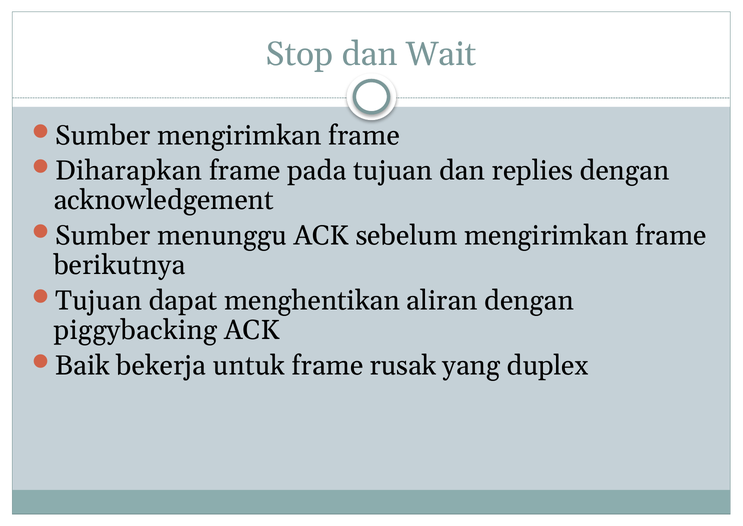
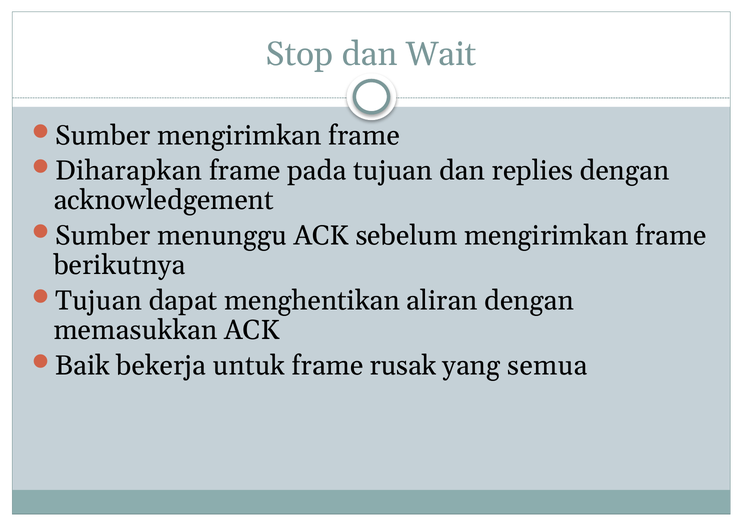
piggybacking: piggybacking -> memasukkan (136, 330)
duplex: duplex -> semua (547, 366)
